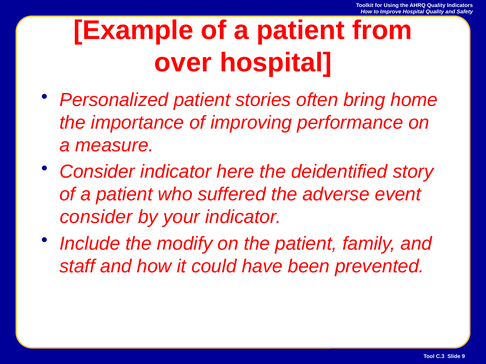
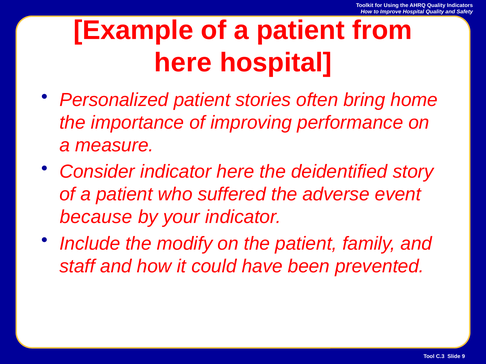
over: over -> here (183, 63)
consider: consider -> because (96, 217)
